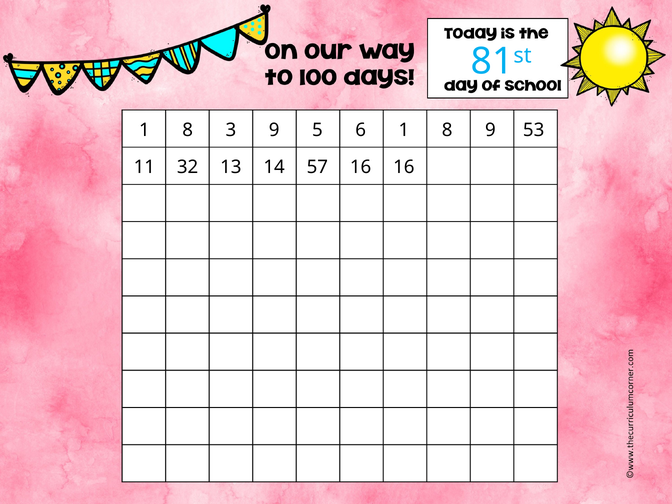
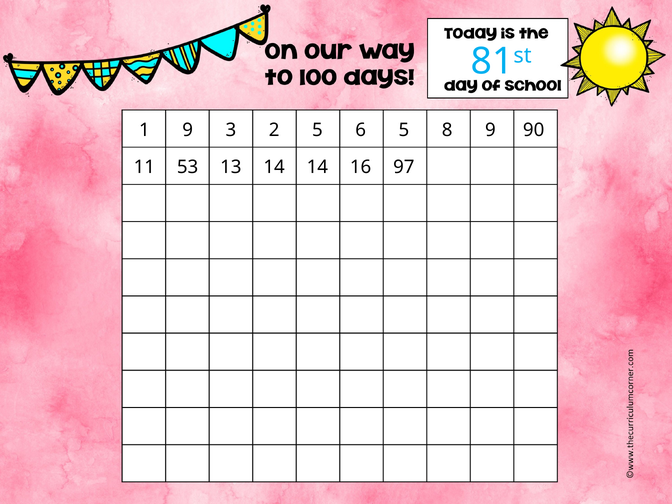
8: 8 -> 9 (188, 130)
3 9: 9 -> 2 (274, 130)
6 1: 1 -> 5 (404, 130)
53: 53 -> 90 (534, 130)
32: 32 -> 53 (188, 167)
14 57: 57 -> 14 (317, 167)
16 16: 16 -> 97 (404, 167)
